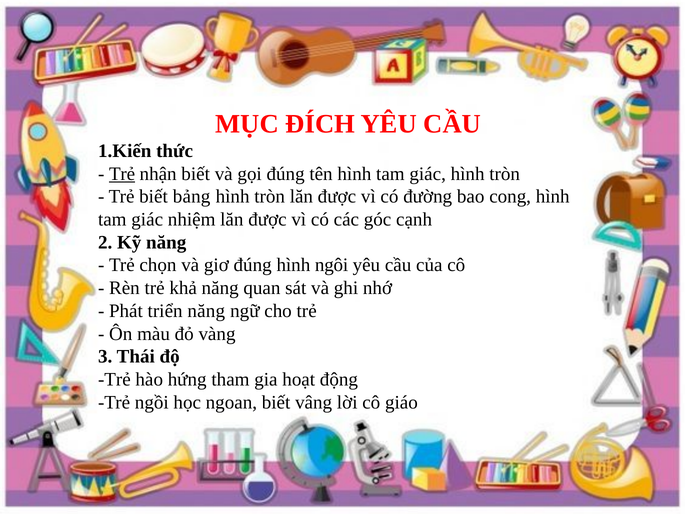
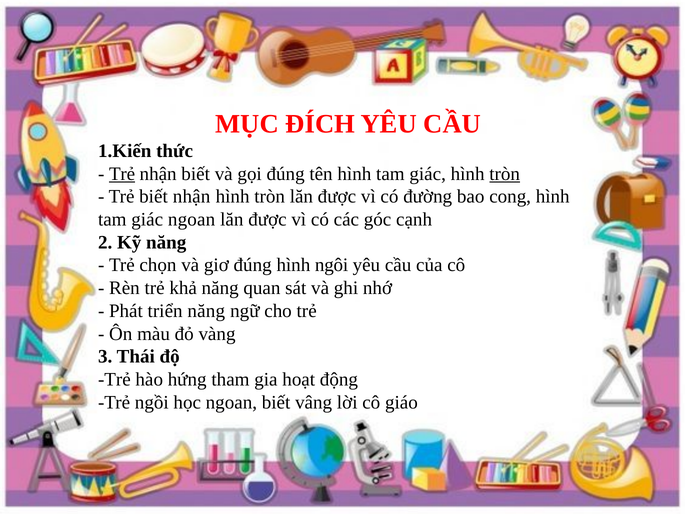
tròn underline: none -> present (505, 174)
biết bảng: bảng -> nhận (192, 197)
giác nhiệm: nhiệm -> ngoan (192, 219)
